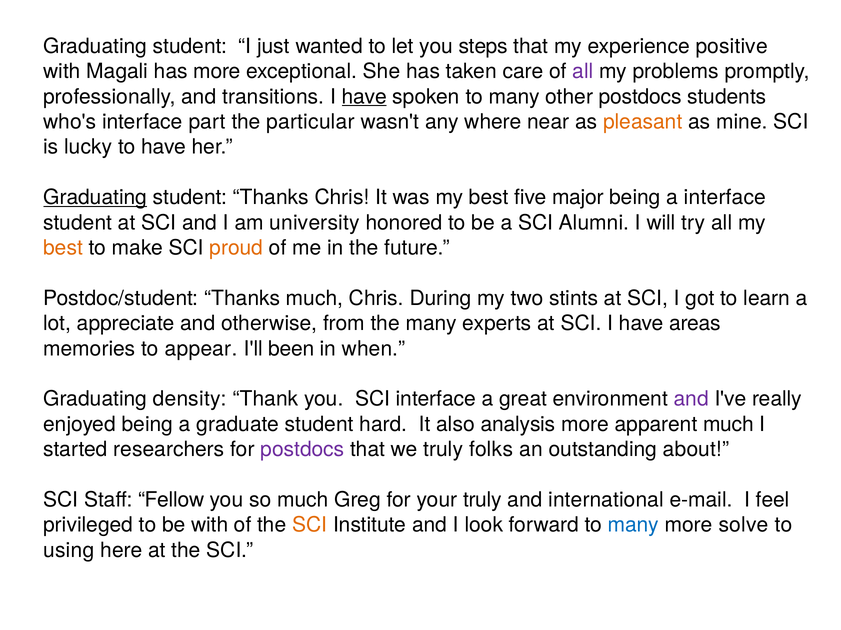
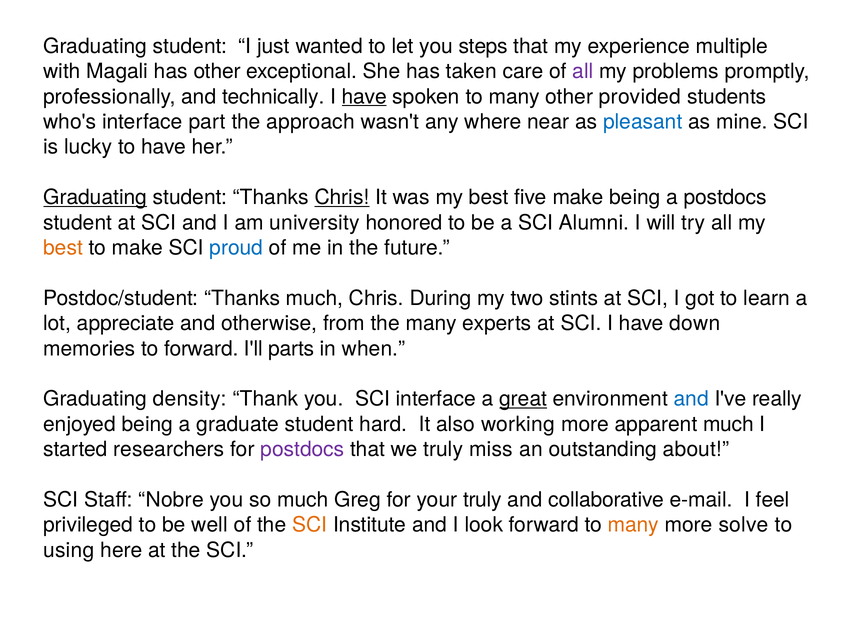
positive: positive -> multiple (732, 46)
has more: more -> other (217, 71)
transitions: transitions -> technically (273, 97)
other postdocs: postdocs -> provided (640, 97)
particular: particular -> approach (311, 122)
pleasant colour: orange -> blue (643, 122)
Chris underline: none -> present (342, 198)
five major: major -> make (578, 198)
a interface: interface -> postdocs (725, 198)
proud colour: orange -> blue (236, 248)
areas: areas -> down (695, 324)
to appear: appear -> forward (201, 349)
been: been -> parts (291, 349)
great underline: none -> present (523, 399)
and colour: purple -> blue (691, 399)
analysis: analysis -> working (518, 425)
folks: folks -> miss (491, 450)
Fellow: Fellow -> Nobre (171, 500)
international: international -> collaborative (606, 500)
be with: with -> well (210, 526)
many colour: blue -> orange (633, 526)
